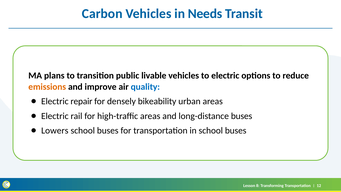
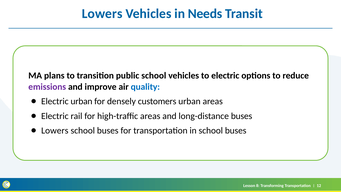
Carbon: Carbon -> Lowers (102, 14)
public livable: livable -> school (154, 76)
emissions colour: orange -> purple (47, 87)
Electric repair: repair -> urban (81, 101)
bikeability: bikeability -> customers (157, 101)
